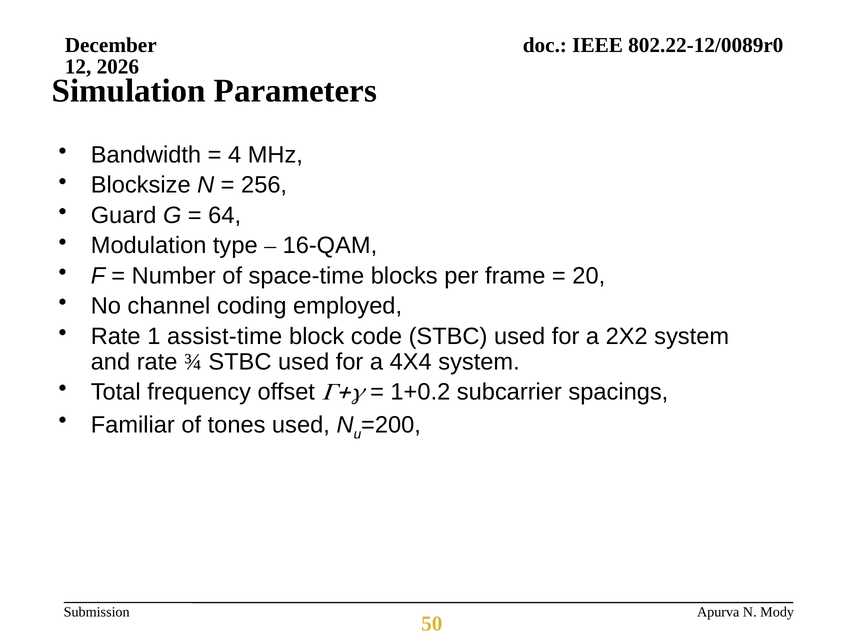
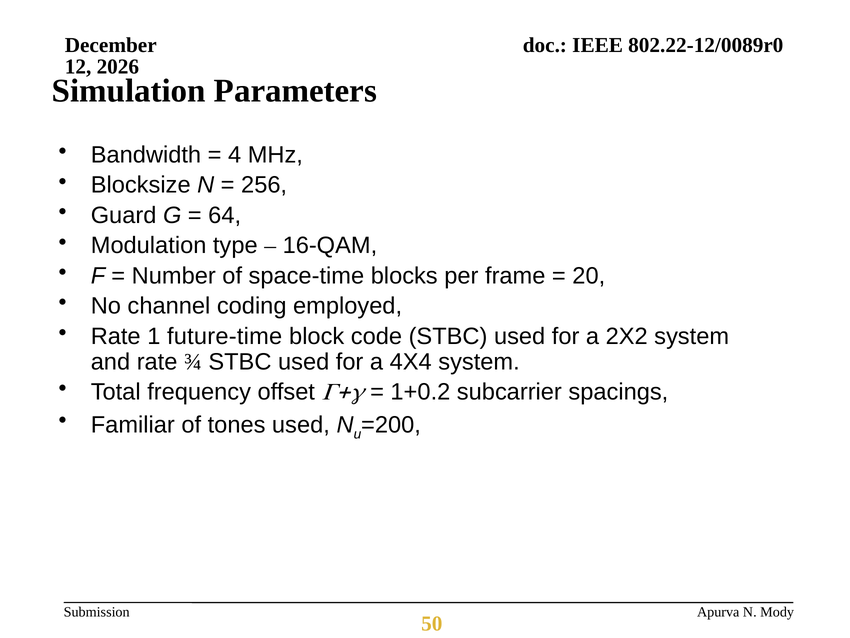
assist-time: assist-time -> future-time (225, 336)
